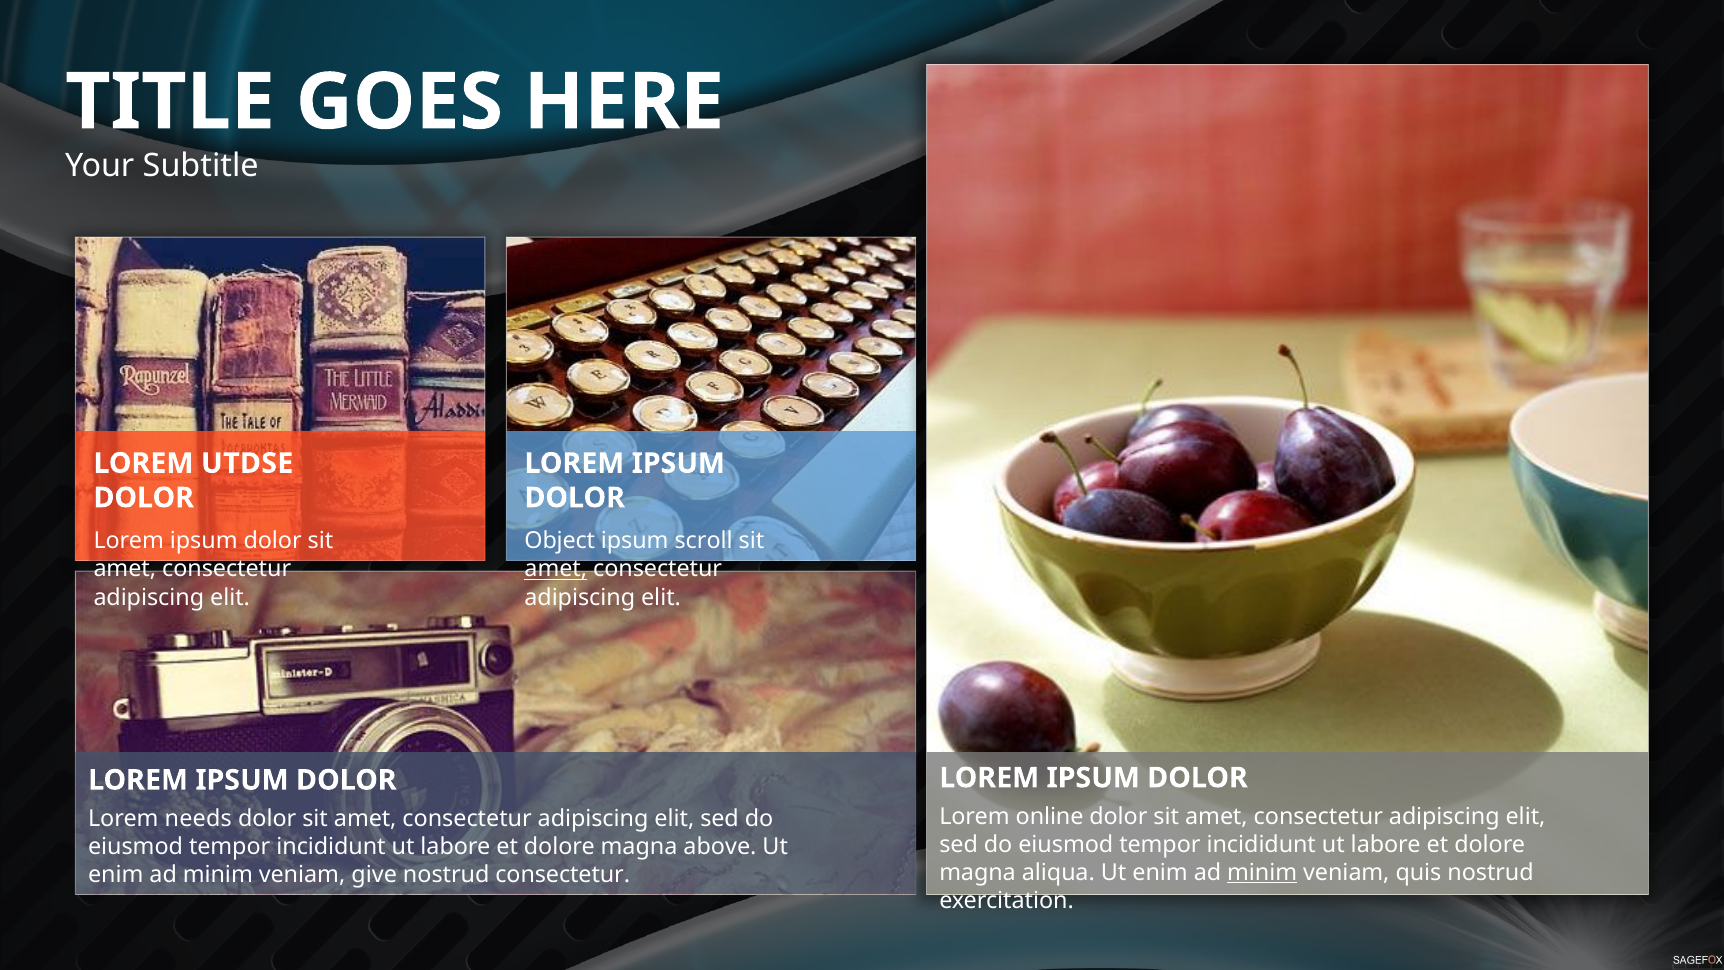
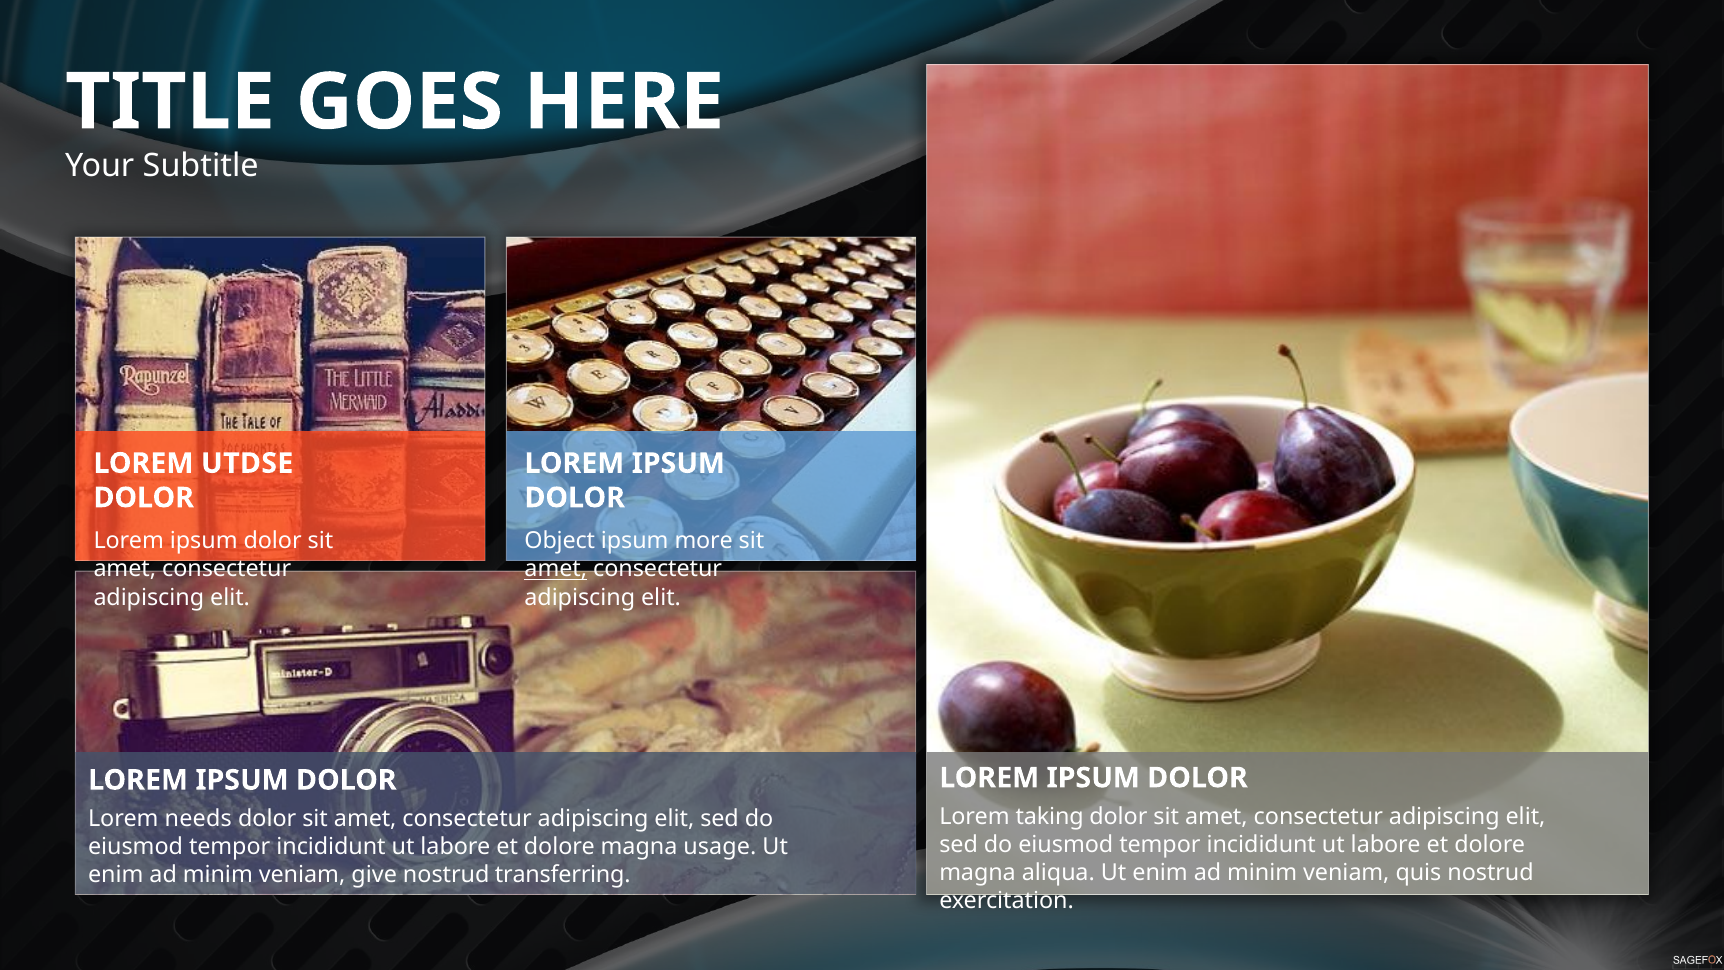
scroll: scroll -> more (704, 541)
online: online -> taking (1050, 816)
above: above -> usage (720, 846)
minim underline: present -> none (1262, 872)
nostrud consectetur: consectetur -> transferring (563, 874)
